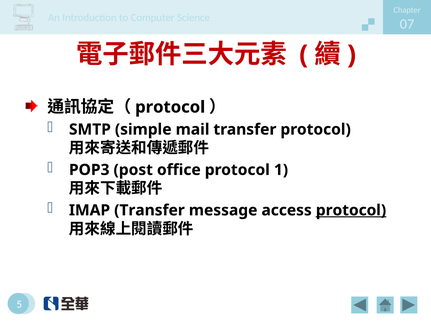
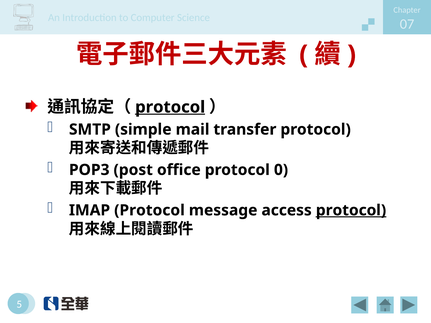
protocol underline: none -> present (170, 107)
1: 1 -> 0 (281, 170)
IMAP Transfer: Transfer -> Protocol (149, 210)
